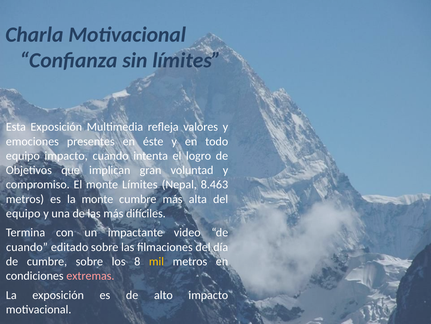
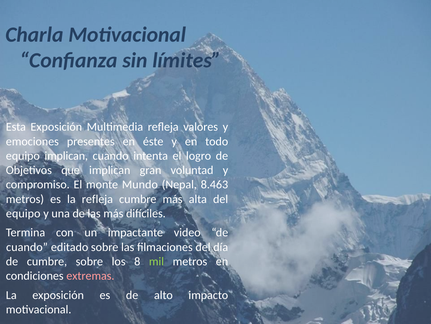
equipo impacto: impacto -> implican (66, 155)
monte Límites: Límites -> Mundo (140, 184)
la monte: monte -> refleja (97, 199)
mil colour: yellow -> light green (156, 261)
